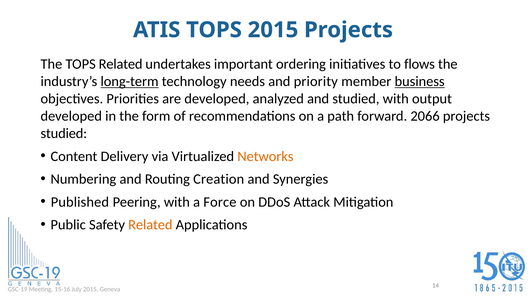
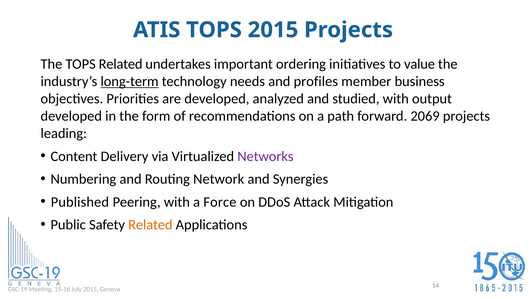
flows: flows -> value (420, 64)
priority: priority -> profiles (316, 82)
business underline: present -> none (420, 82)
2066: 2066 -> 2069 (425, 116)
studied: studied -> leading (64, 134)
Networks colour: orange -> purple (265, 156)
Creation: Creation -> Network (219, 179)
